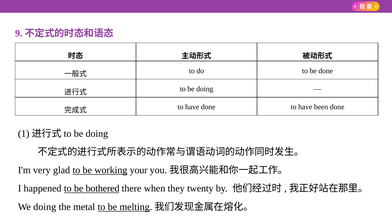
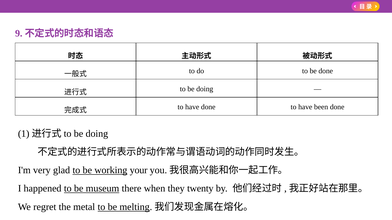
bothered: bothered -> museum (103, 189)
We doing: doing -> regret (45, 207)
